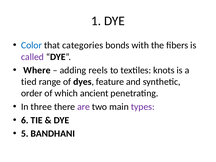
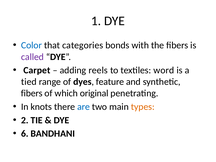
Where: Where -> Carpet (37, 70)
knots: knots -> word (164, 70)
order: order -> fibers (32, 93)
ancient: ancient -> original (94, 93)
three: three -> knots (41, 107)
are colour: purple -> blue (84, 107)
types colour: purple -> orange (143, 107)
6: 6 -> 2 (25, 120)
5: 5 -> 6 (25, 134)
